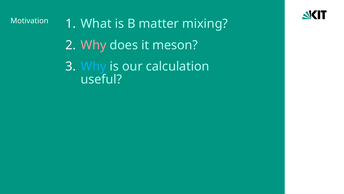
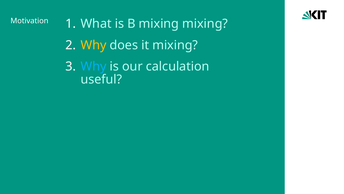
B matter: matter -> mixing (159, 24)
Why colour: pink -> yellow (93, 45)
it meson: meson -> mixing (175, 45)
